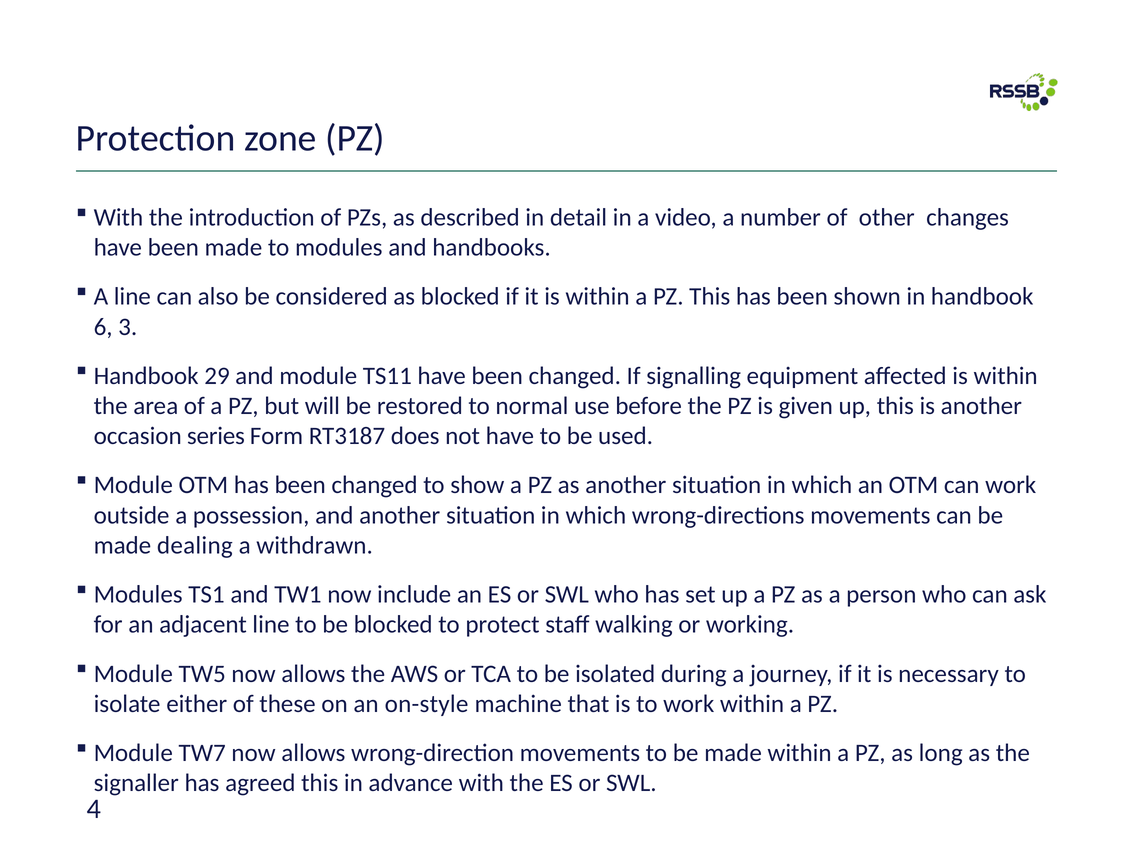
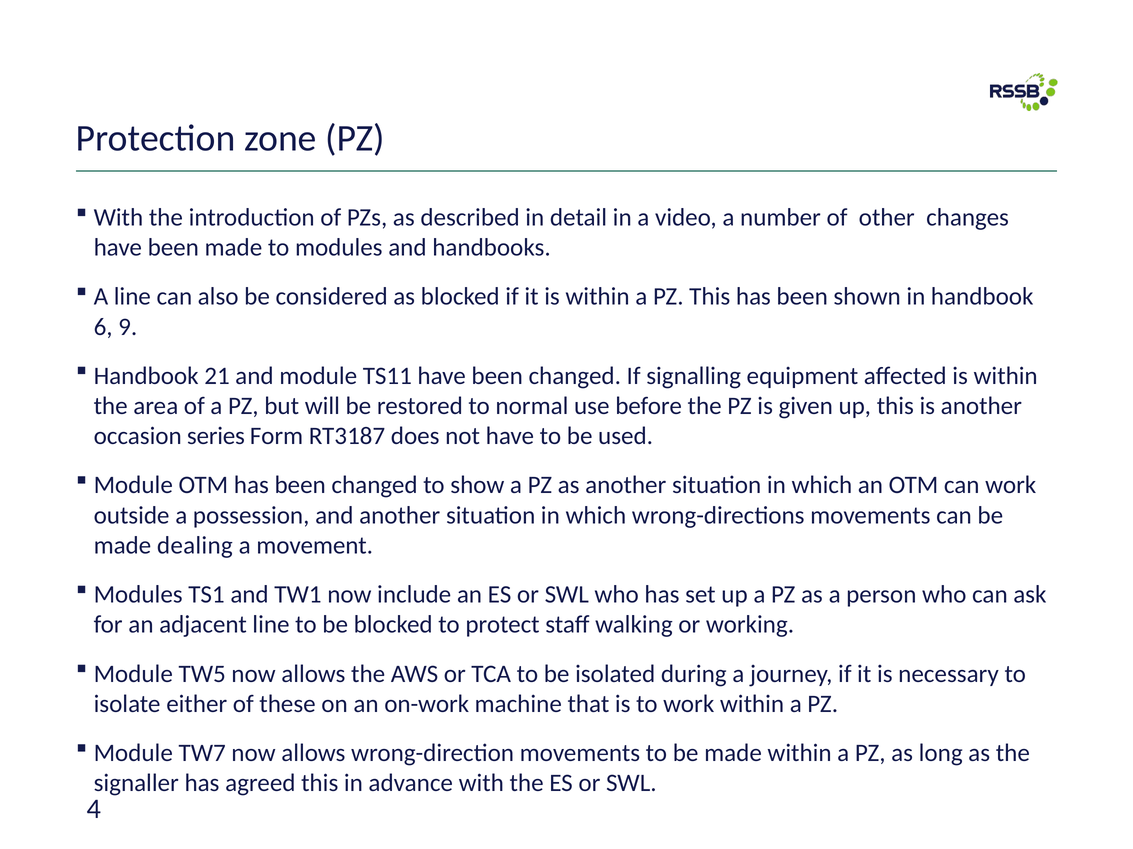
3: 3 -> 9 (128, 327)
29: 29 -> 21 (217, 376)
withdrawn: withdrawn -> movement (315, 546)
on-style: on-style -> on-work (427, 705)
